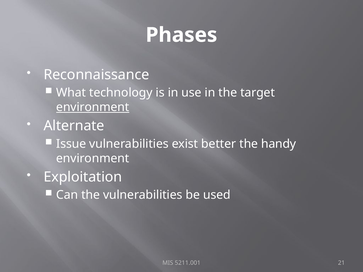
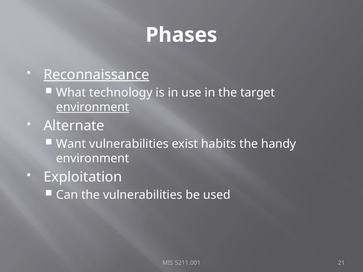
Reconnaissance underline: none -> present (96, 75)
Issue: Issue -> Want (71, 144)
better: better -> habits (219, 144)
